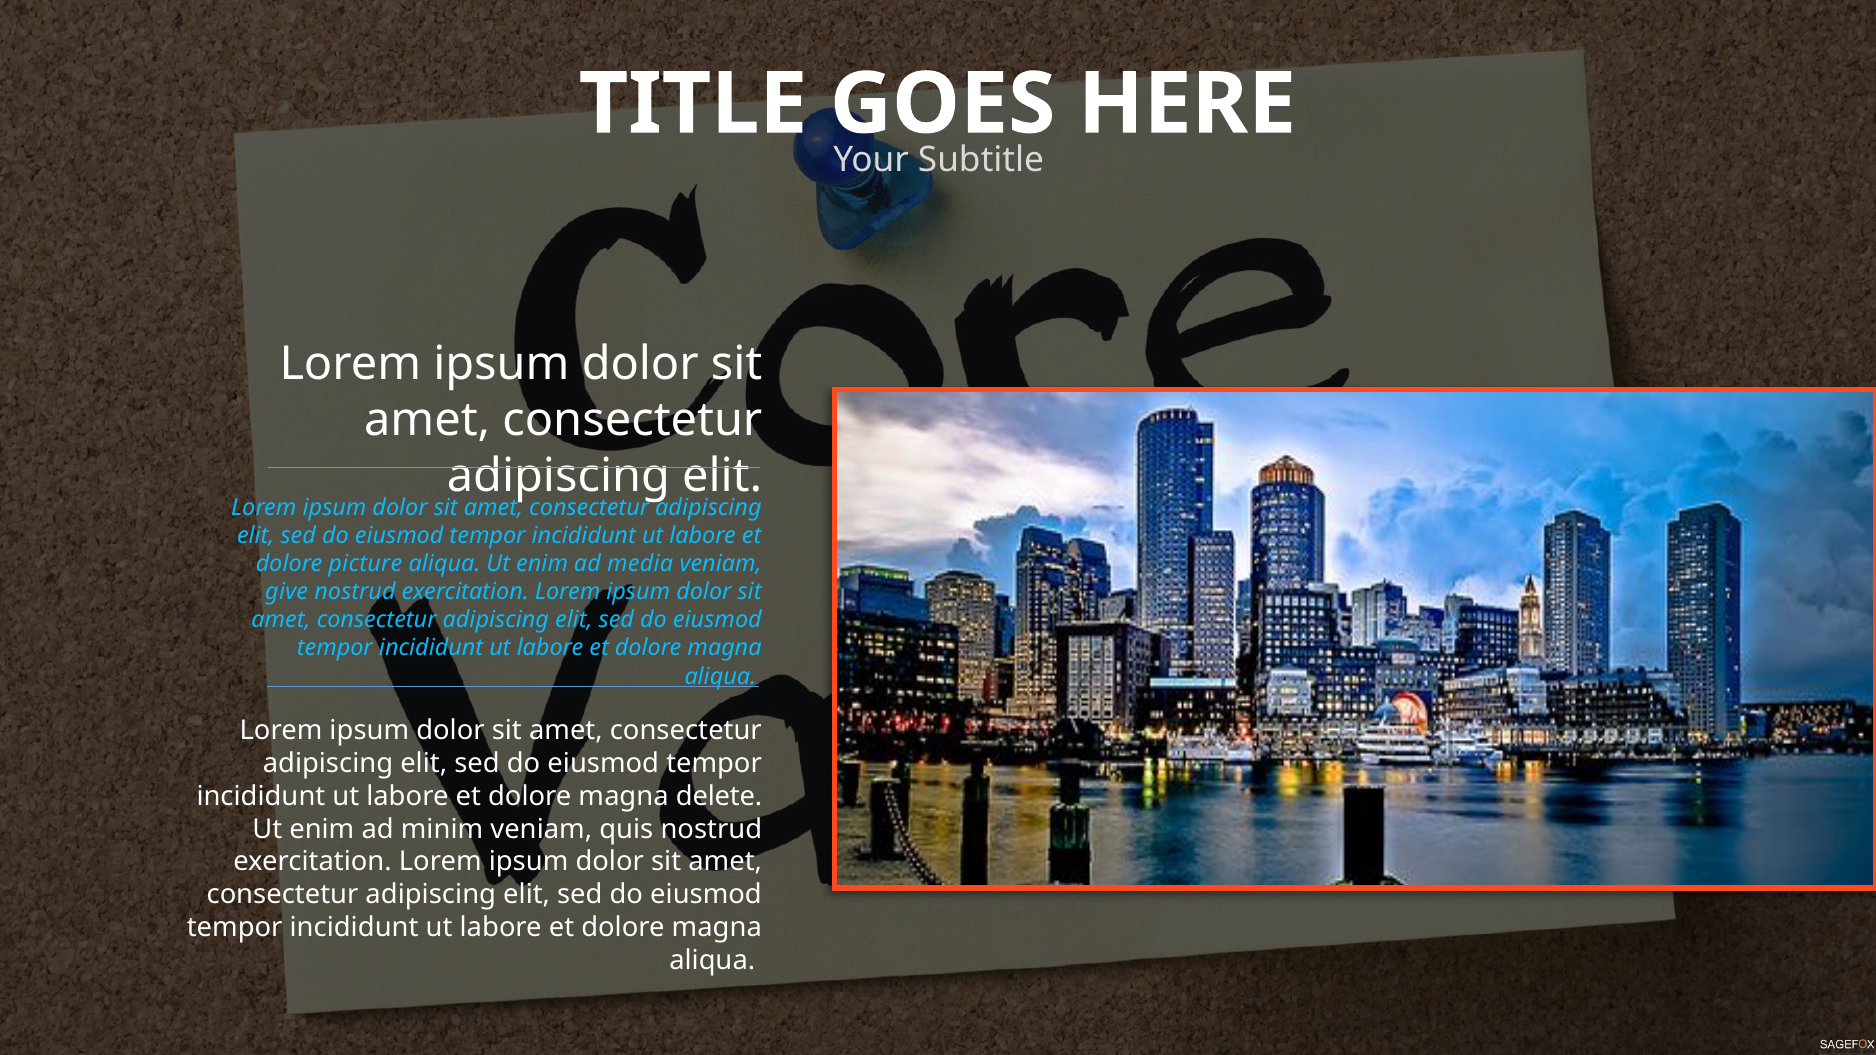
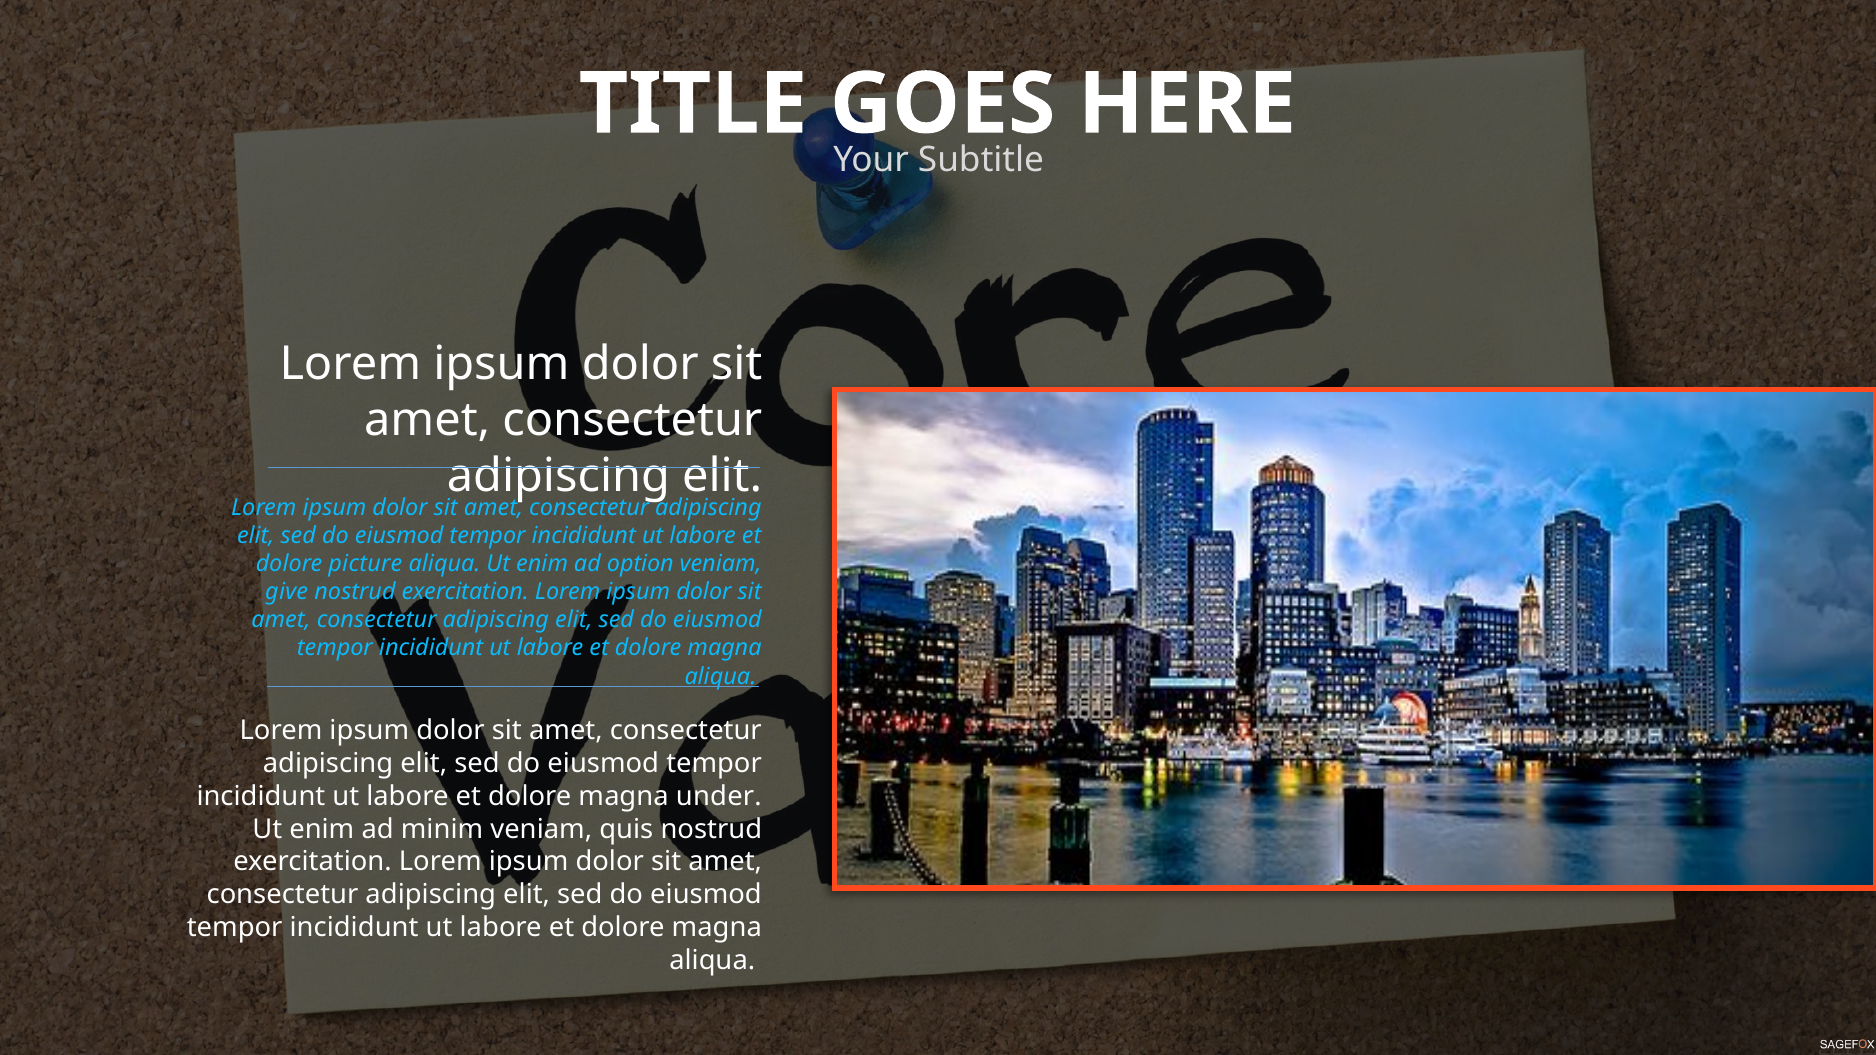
media: media -> option (640, 564)
delete: delete -> under (719, 796)
